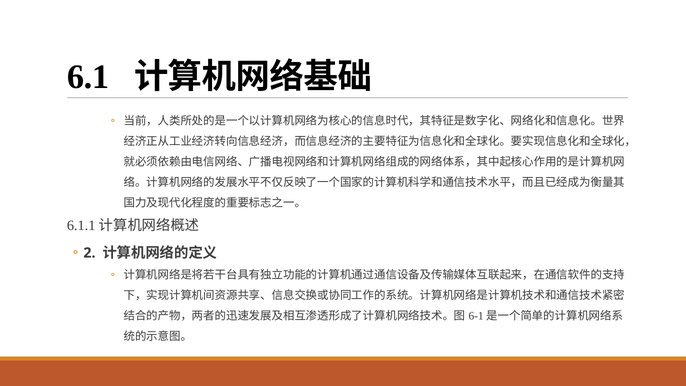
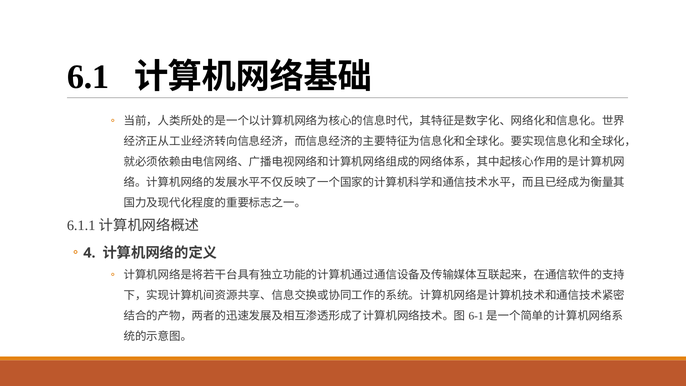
2: 2 -> 4 (89, 253)
